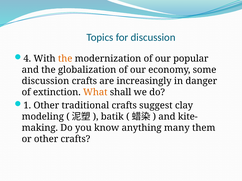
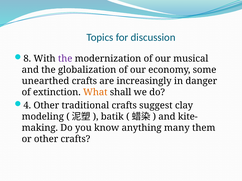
4: 4 -> 8 (27, 59)
the colour: orange -> purple (65, 59)
popular: popular -> musical (191, 59)
discussion: discussion -> unearthed (46, 81)
1: 1 -> 4 (27, 106)
